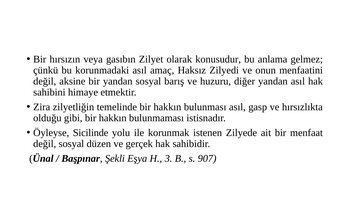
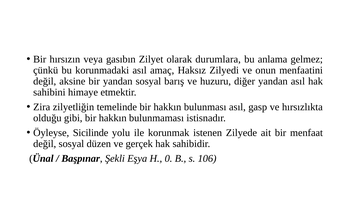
konusudur: konusudur -> durumlara (218, 59)
3: 3 -> 0 (169, 158)
907: 907 -> 106 (207, 158)
